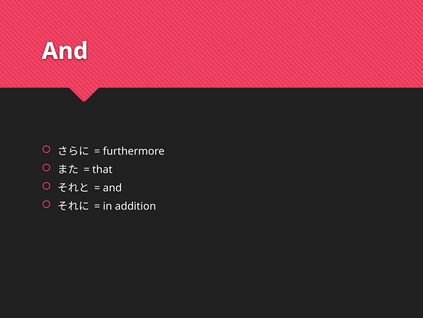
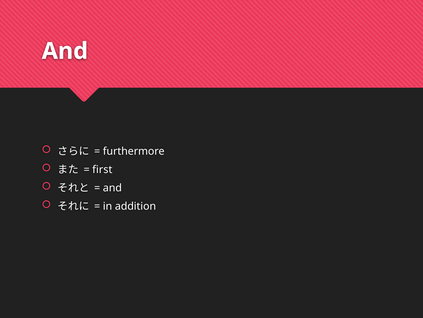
that: that -> first (102, 169)
